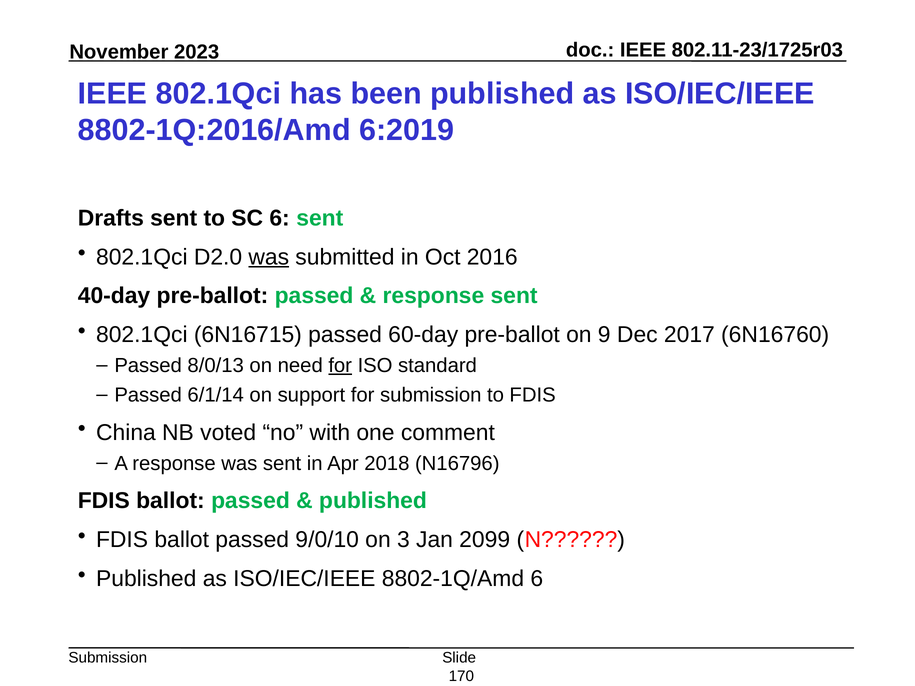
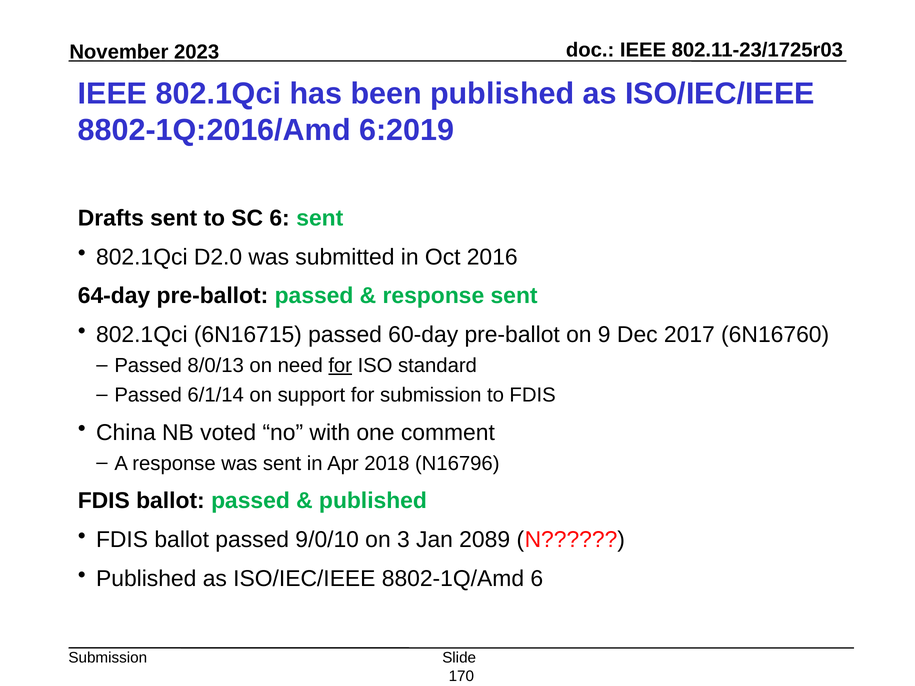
was underline: present -> none (269, 257)
40-day: 40-day -> 64-day (114, 296)
2099: 2099 -> 2089 (485, 540)
